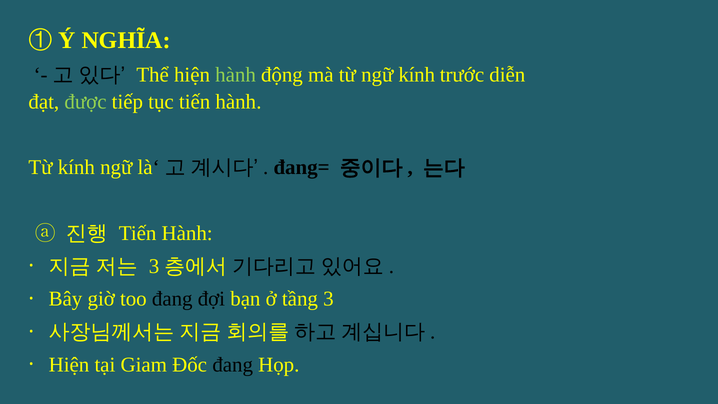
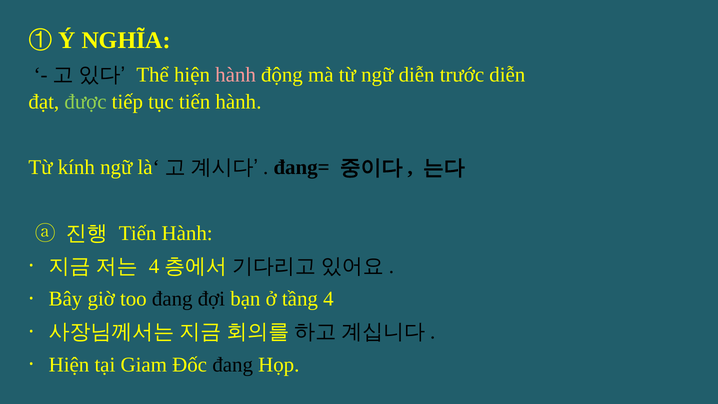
hành colour: light green -> pink (236, 75)
ngữ kính: kính -> diễn (417, 75)
3: 3 -> 4 (154, 266)
tầng 3: 3 -> 4 (328, 299)
